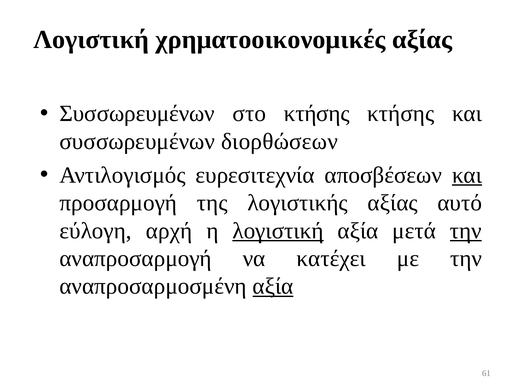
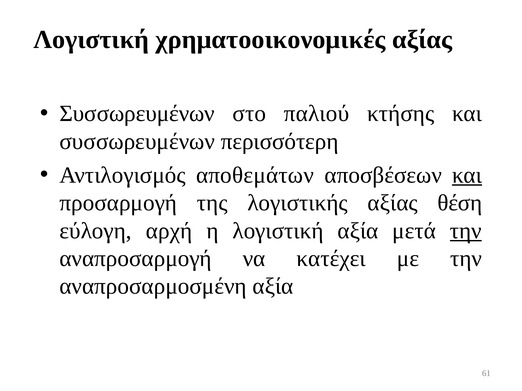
στο κτήσης: κτήσης -> παλιού (317, 114)
διορθώσεων: διορθώσεων -> περισσότερη (280, 142)
ευρεσιτεχνία: ευρεσιτεχνία -> αποθεμάτων (255, 175)
αυτό: αυτό -> θέση (460, 203)
λογιστική underline: present -> none (278, 231)
αξία underline: present -> none (273, 287)
